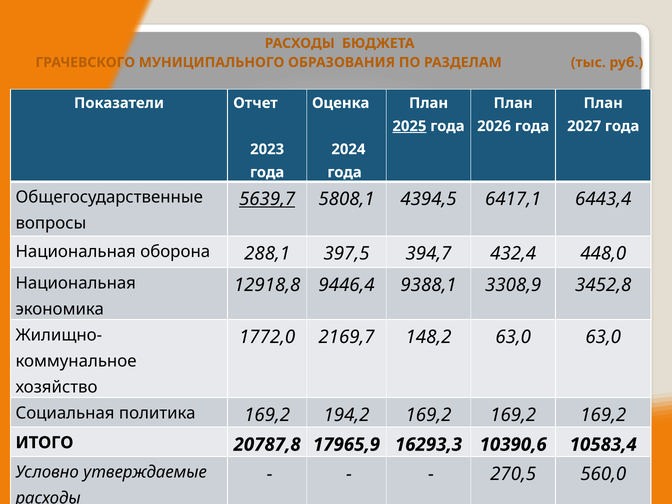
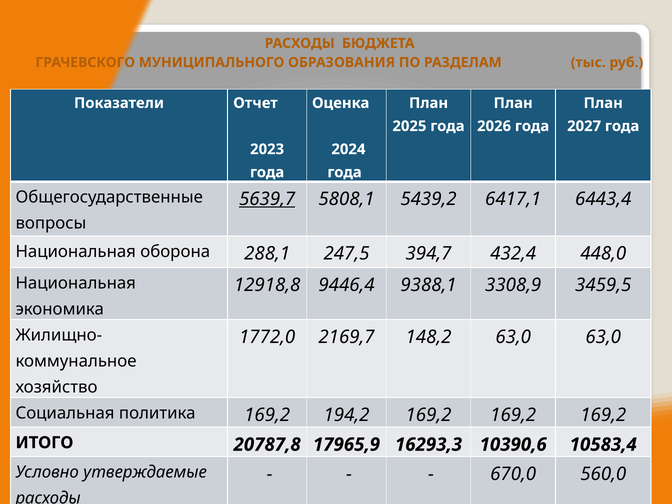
2025 underline: present -> none (409, 126)
4394,5: 4394,5 -> 5439,2 (429, 199)
397,5: 397,5 -> 247,5 (346, 253)
3452,8: 3452,8 -> 3459,5 (603, 285)
270,5: 270,5 -> 670,0 (513, 474)
